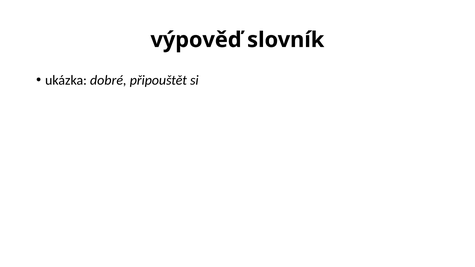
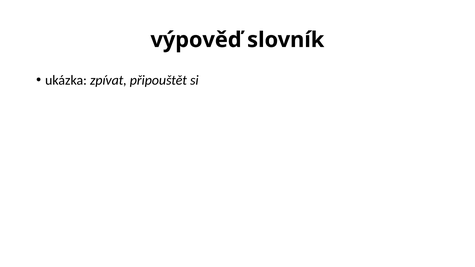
dobré: dobré -> zpívat (108, 80)
